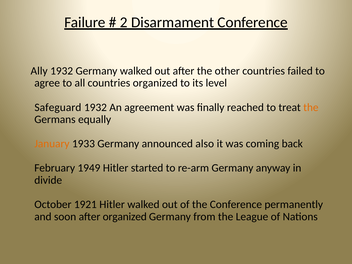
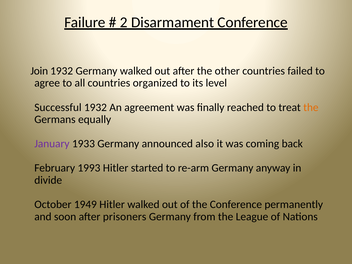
Ally: Ally -> Join (39, 71)
Safeguard: Safeguard -> Successful (58, 107)
January colour: orange -> purple (52, 144)
1949: 1949 -> 1993 (89, 168)
1921: 1921 -> 1949 (85, 204)
after organized: organized -> prisoners (125, 217)
